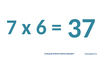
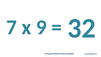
6: 6 -> 9 (41, 27)
37: 37 -> 32 (81, 28)
